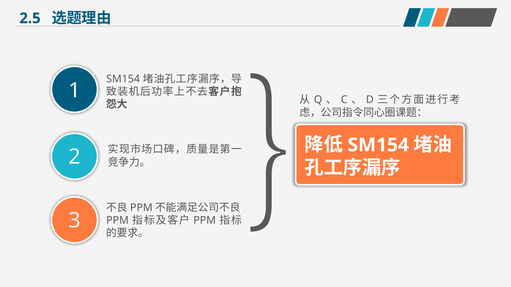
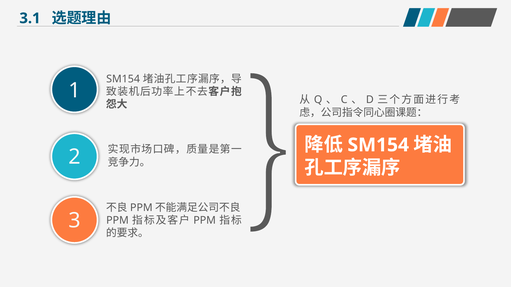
2.5: 2.5 -> 3.1 (30, 18)
